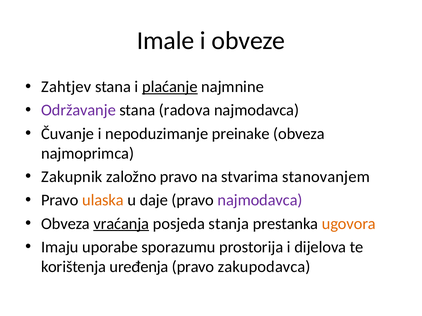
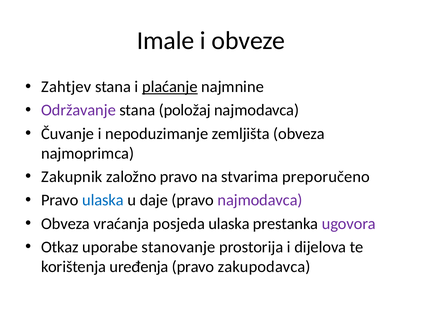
radova: radova -> položaj (185, 110)
preinake: preinake -> zemljišta (241, 134)
stanovanjem: stanovanjem -> preporučeno (326, 177)
ulaska colour: orange -> blue (103, 200)
vraćanja underline: present -> none (121, 224)
posjeda stanja: stanja -> ulaska (229, 224)
ugovora colour: orange -> purple (349, 224)
Imaju: Imaju -> Otkaz (60, 247)
sporazumu: sporazumu -> stanovanje (178, 247)
